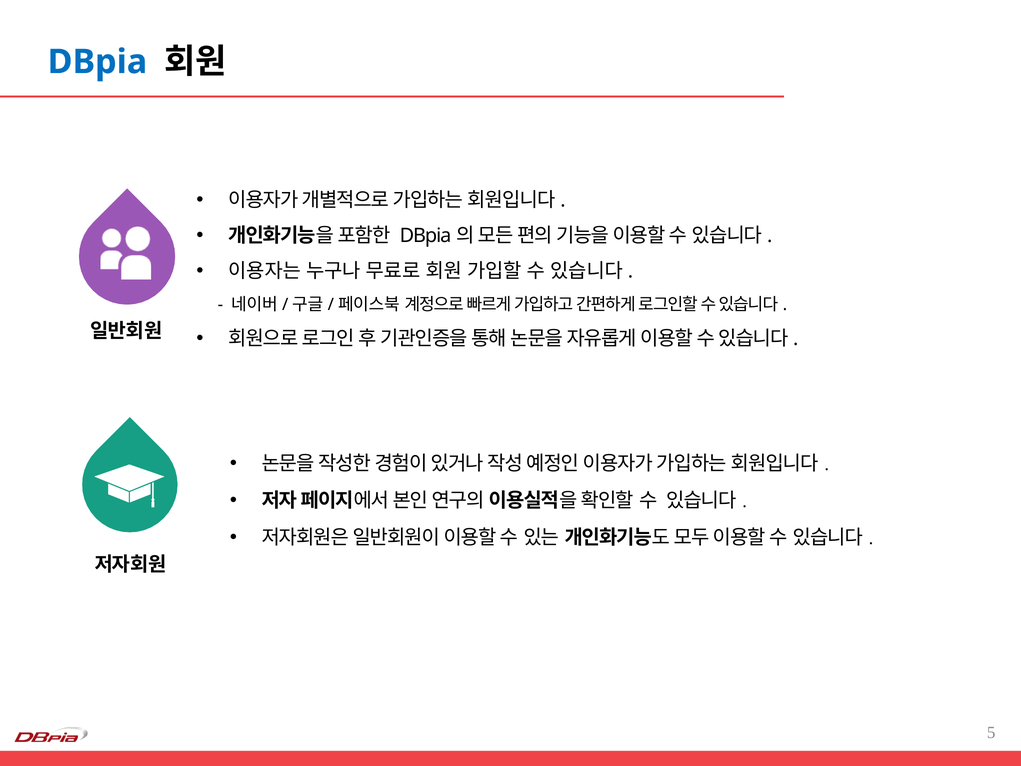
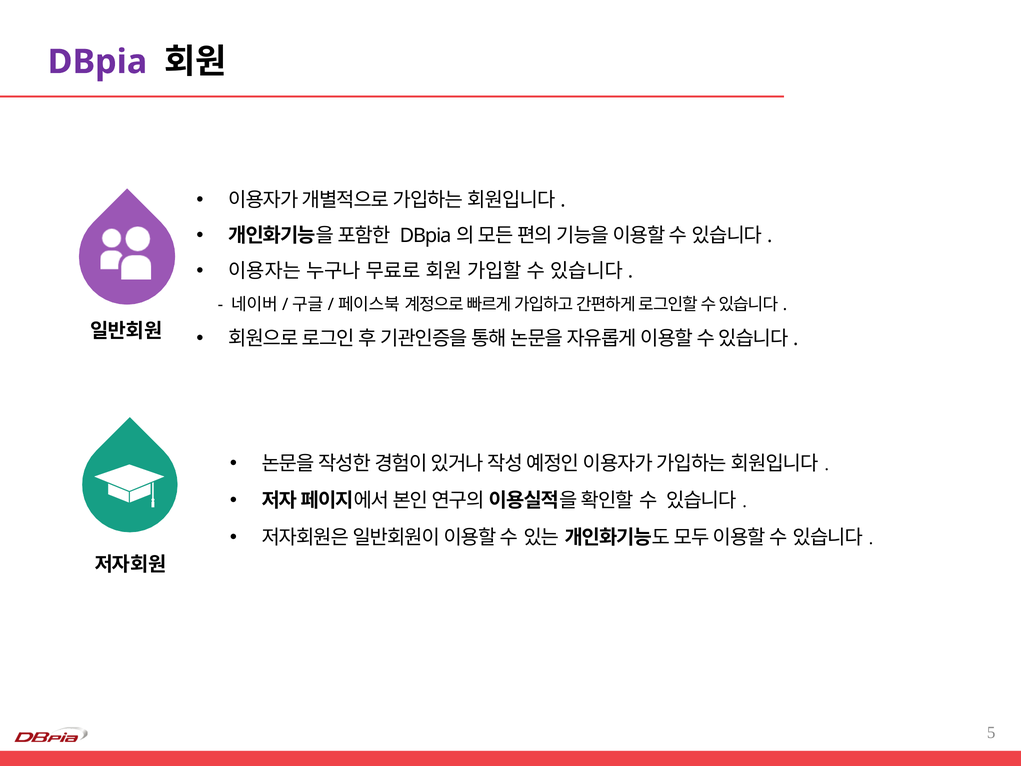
DBpia colour: blue -> purple (97, 62)
